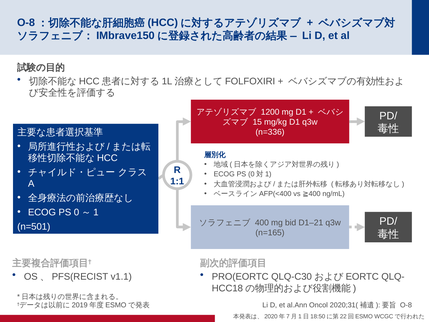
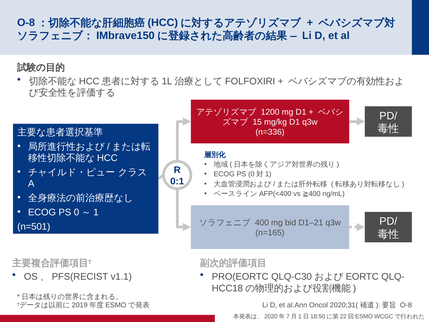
1:1: 1:1 -> 0:1 (177, 181)
